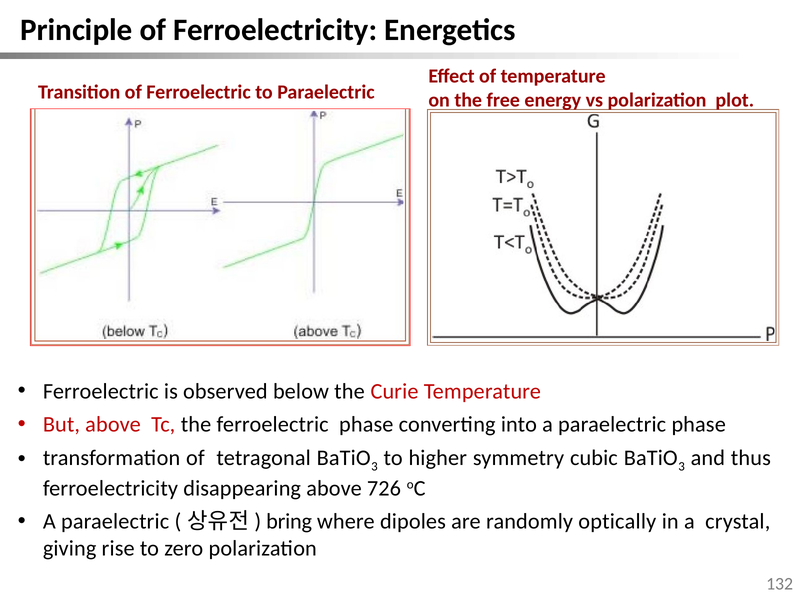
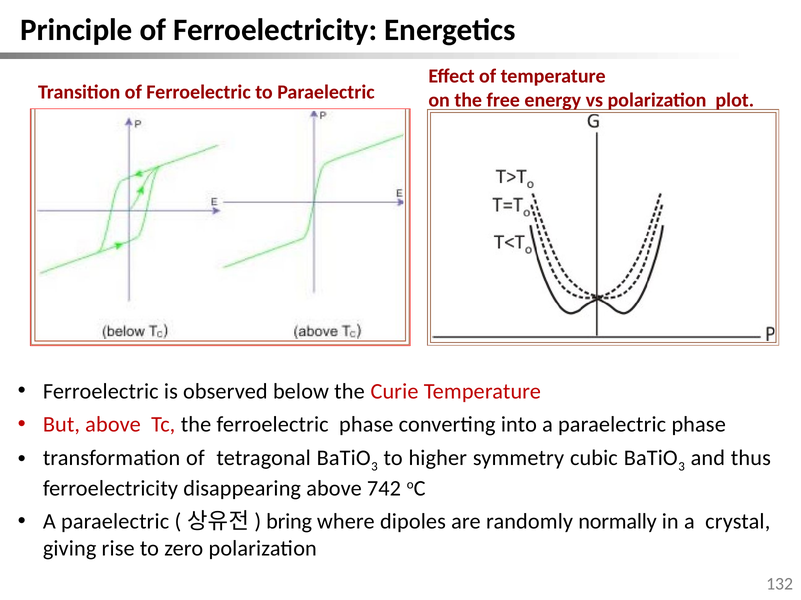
726: 726 -> 742 (384, 489)
optically: optically -> normally (618, 522)
